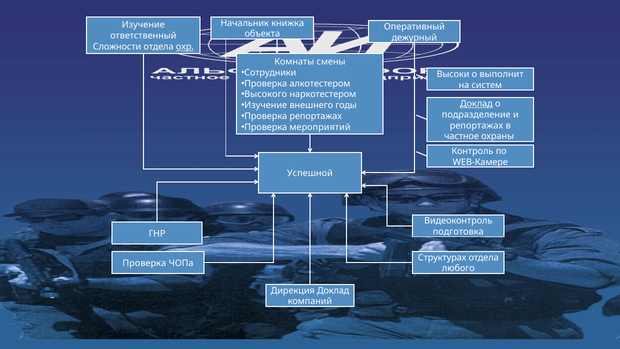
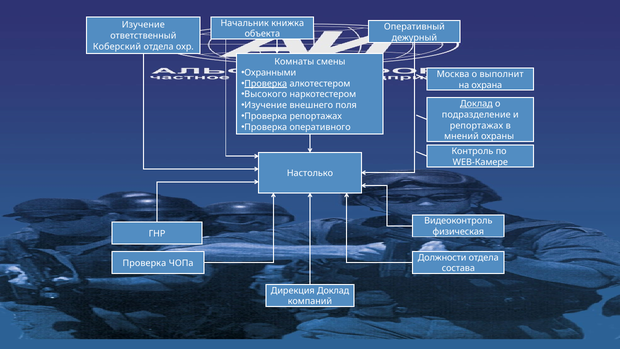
Сложности: Сложности -> Коберский (117, 47)
охр underline: present -> none (185, 47)
Сотрудники: Сотрудники -> Охранными (270, 73)
Высоки: Высоки -> Москва (453, 74)
Проверка underline: none -> present (266, 84)
систем: систем -> охрана (487, 85)
годы: годы -> поля (346, 105)
мероприятий: мероприятий -> оперативного (320, 127)
частное: частное -> мнений (461, 136)
Успешной: Успешной -> Настолько (310, 173)
подготовка: подготовка -> физическая (458, 232)
Структурах: Структурах -> Должности (442, 257)
любого: любого -> состава (458, 268)
